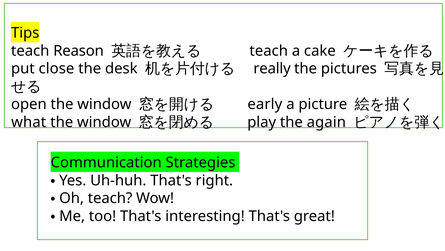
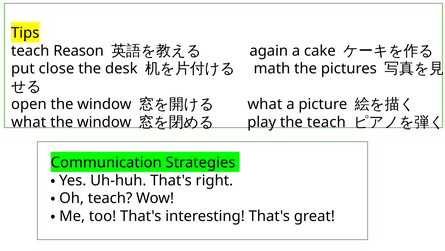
teach: teach -> again (269, 51)
really: really -> math (272, 68)
early: early -> what (265, 104)
the again: again -> teach (326, 122)
